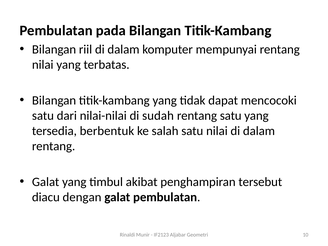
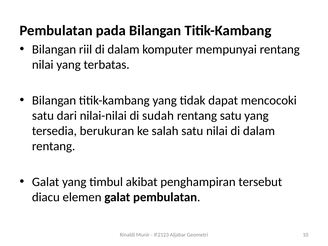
berbentuk: berbentuk -> berukuran (107, 131)
dengan: dengan -> elemen (82, 197)
